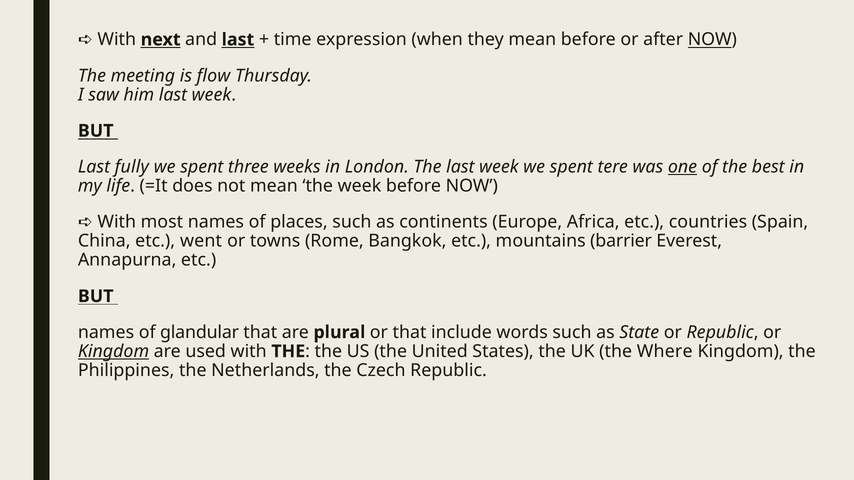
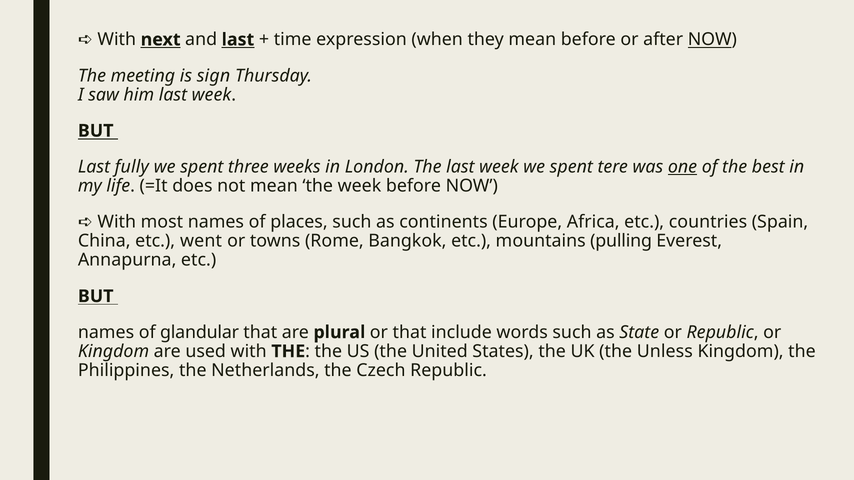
flow: flow -> sign (213, 76)
barrier: barrier -> pulling (621, 241)
Kingdom underline: present -> none (114, 352)
Where: Where -> Unless (665, 352)
